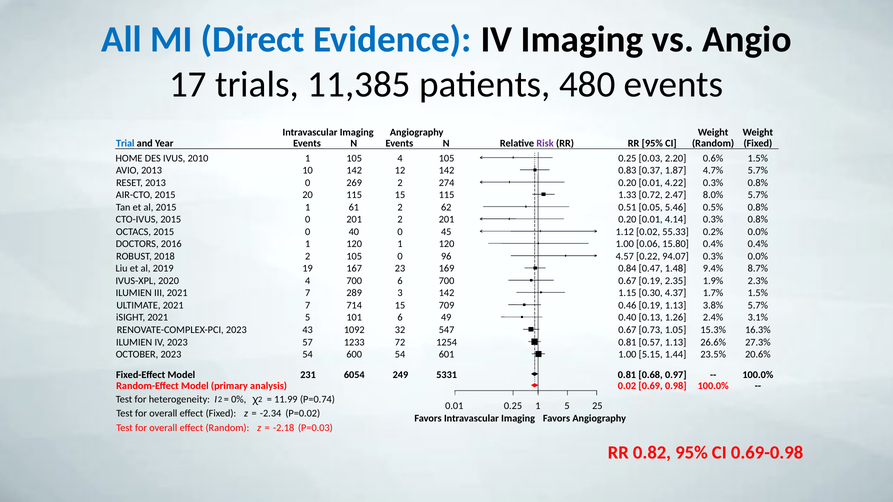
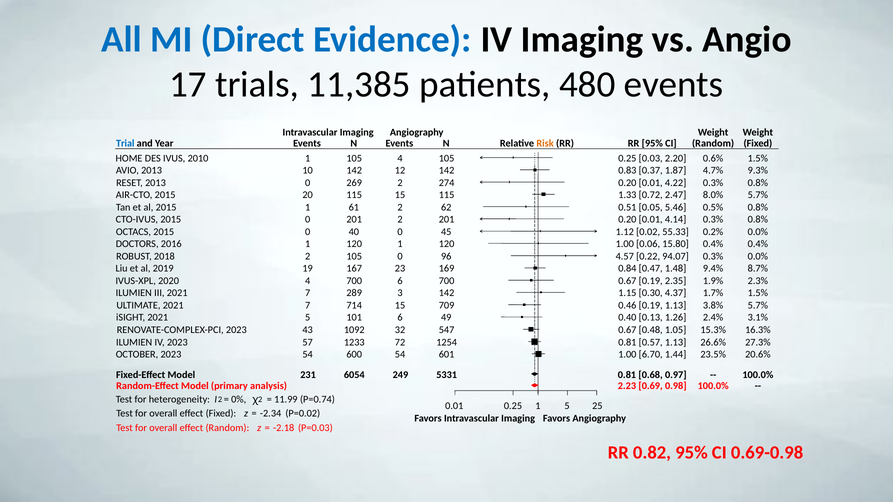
Risk colour: purple -> orange (545, 144)
4.7% 5.7%: 5.7% -> 9.3% (758, 171)
0.73: 0.73 -> 0.48 (651, 330)
5.15: 5.15 -> 6.70 (651, 355)
analysis 0.02: 0.02 -> 2.23 (627, 386)
